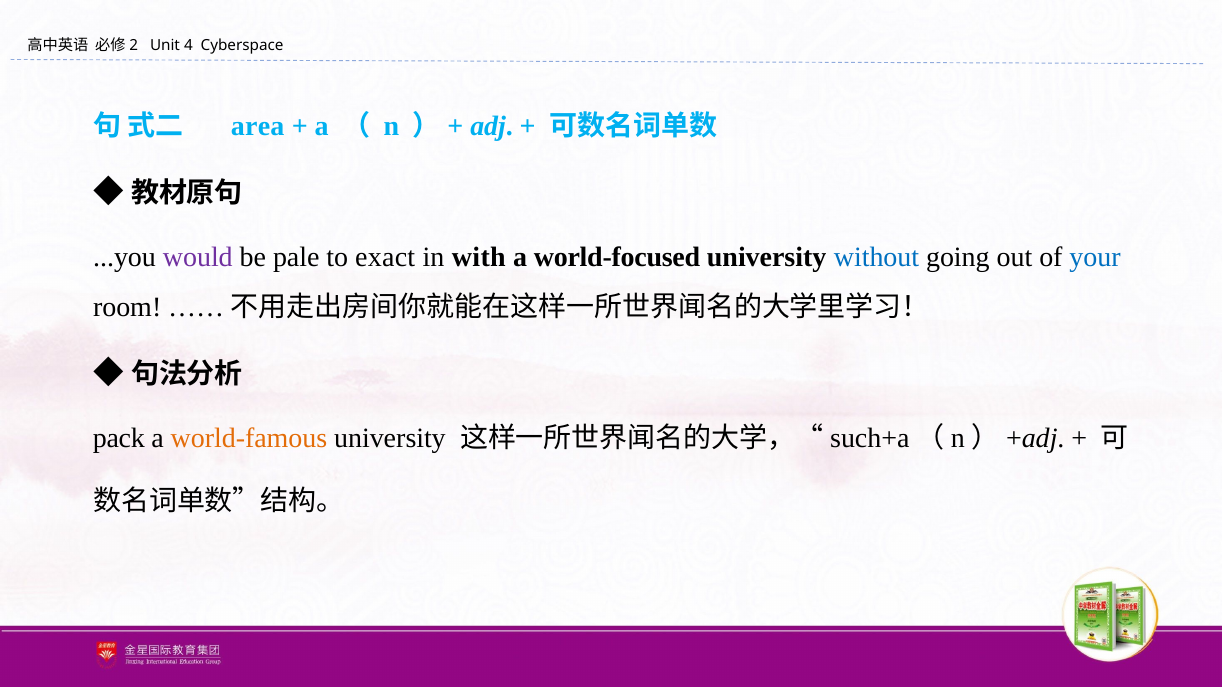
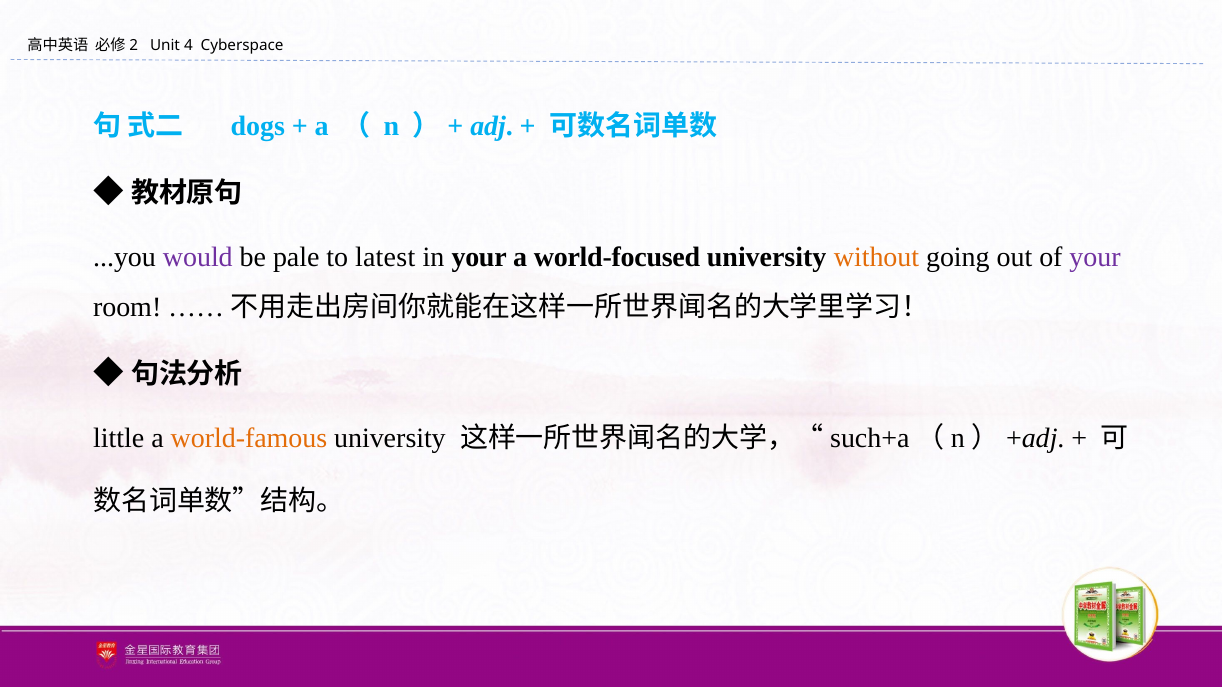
area: area -> dogs (258, 126)
exact: exact -> latest (385, 257)
in with: with -> your (479, 257)
without colour: blue -> orange (877, 257)
your colour: blue -> purple (1095, 257)
pack: pack -> little (119, 438)
